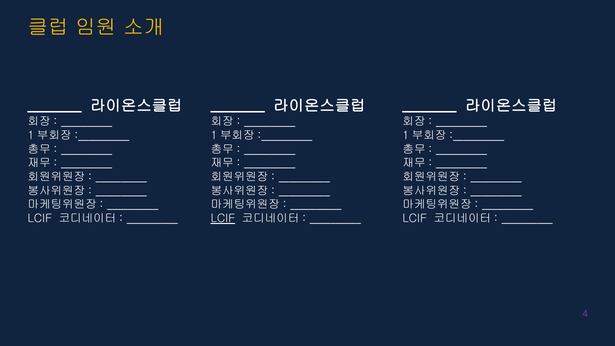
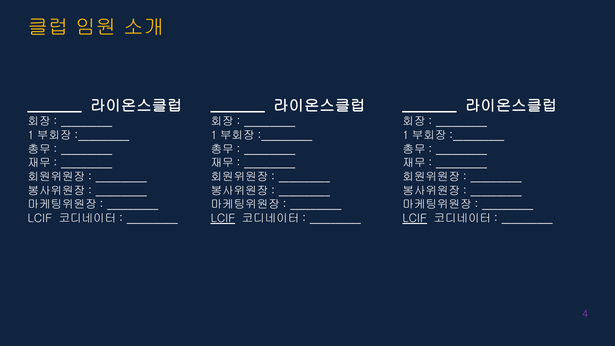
LCIF underline: none -> present (415, 218)
